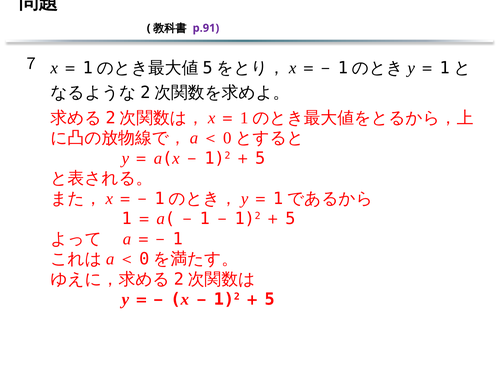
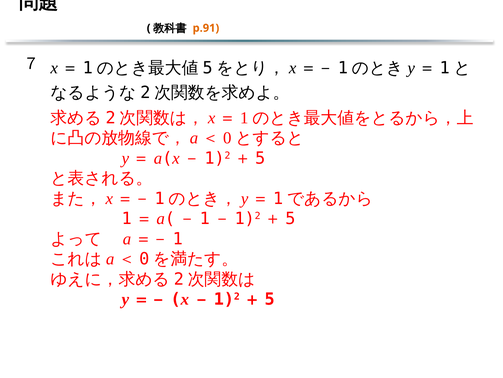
p.91 colour: purple -> orange (206, 28)
